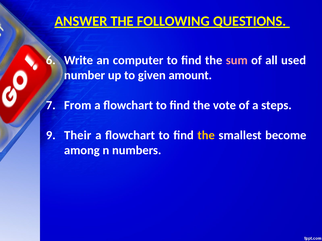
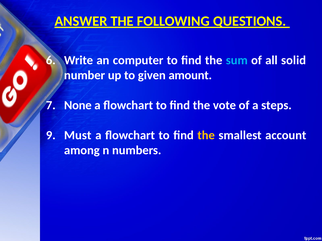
sum colour: pink -> light blue (237, 60)
used: used -> solid (294, 60)
From: From -> None (78, 105)
Their: Their -> Must (78, 135)
become: become -> account (286, 135)
